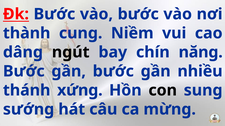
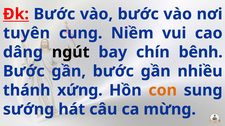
thành: thành -> tuyên (27, 33)
năng: năng -> bênh (201, 52)
con colour: black -> orange (163, 91)
